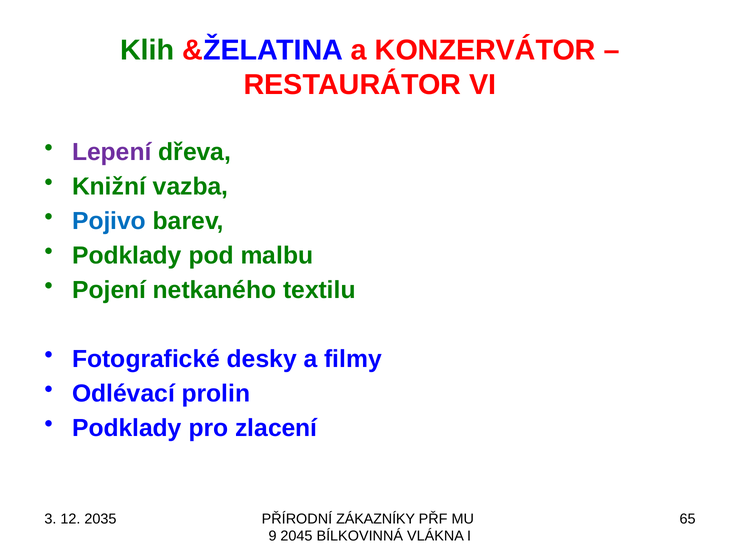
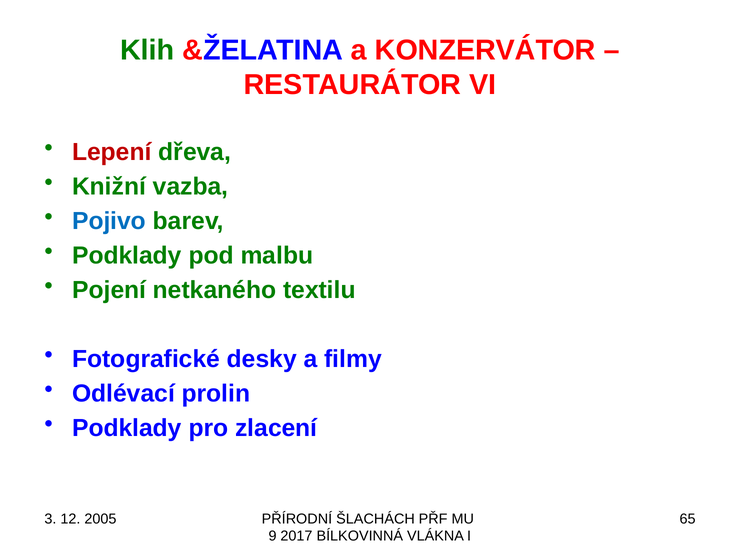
Lepení colour: purple -> red (112, 152)
2035: 2035 -> 2005 (100, 519)
ZÁKAZNÍKY: ZÁKAZNÍKY -> ŠLACHÁCH (376, 519)
2045: 2045 -> 2017 (296, 536)
